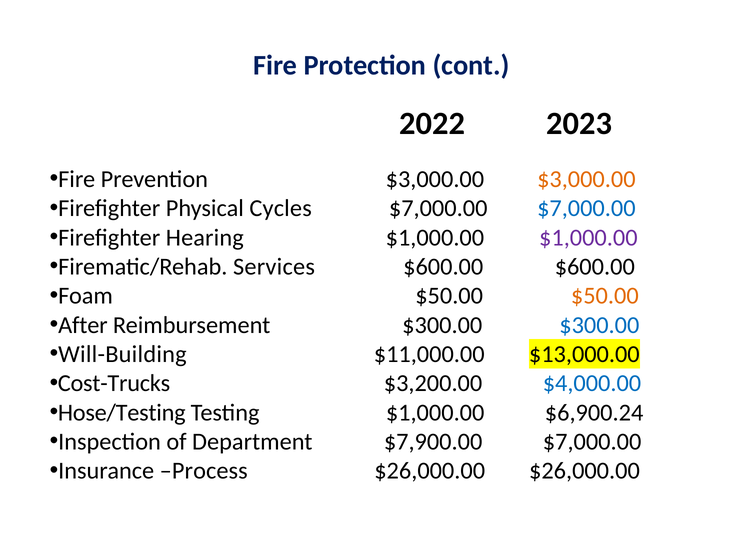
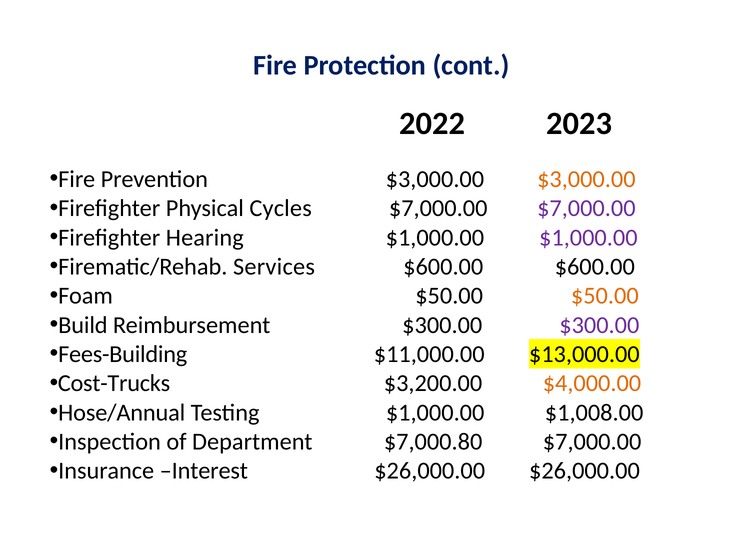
$7,000.00 colour: blue -> purple (586, 209)
After: After -> Build (83, 325)
$300.00 colour: blue -> purple (599, 325)
Will-Building: Will-Building -> Fees-Building (123, 355)
$4,000.00 colour: blue -> orange (592, 384)
Hose/Testing: Hose/Testing -> Hose/Annual (122, 413)
$6,900.24: $6,900.24 -> $1,008.00 (594, 413)
$7,900.00: $7,900.00 -> $7,000.80 (433, 442)
Process: Process -> Interest (204, 471)
